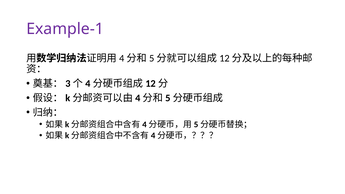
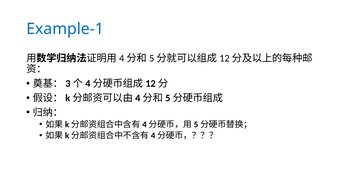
Example-1 colour: purple -> blue (65, 29)
